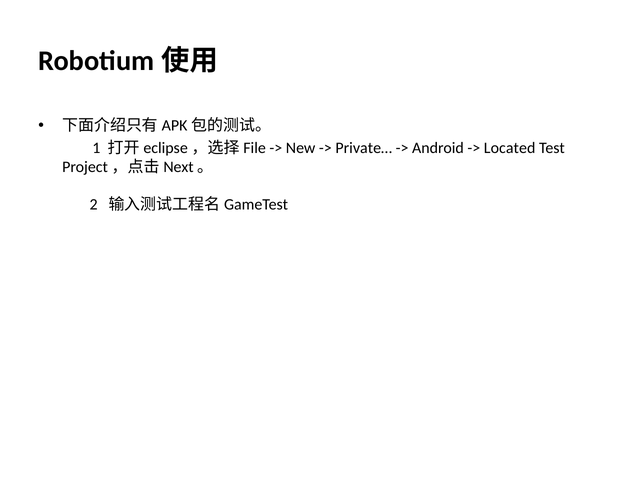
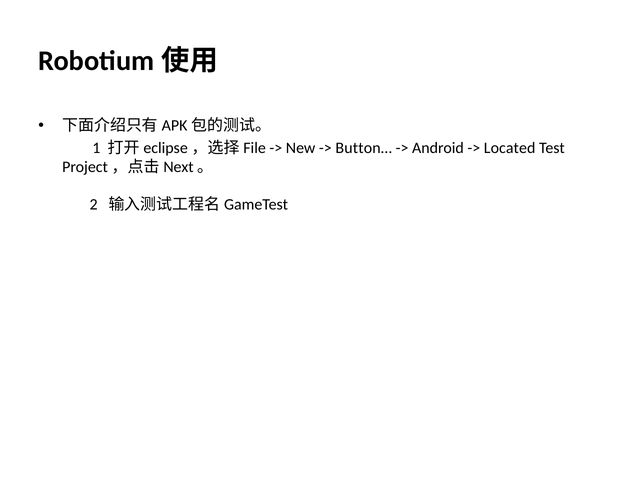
Private…: Private… -> Button… (364, 148)
